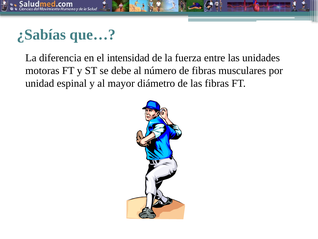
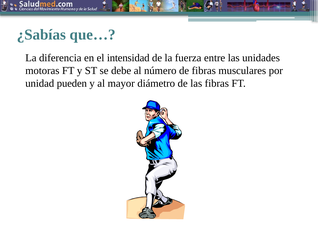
espinal: espinal -> pueden (72, 83)
